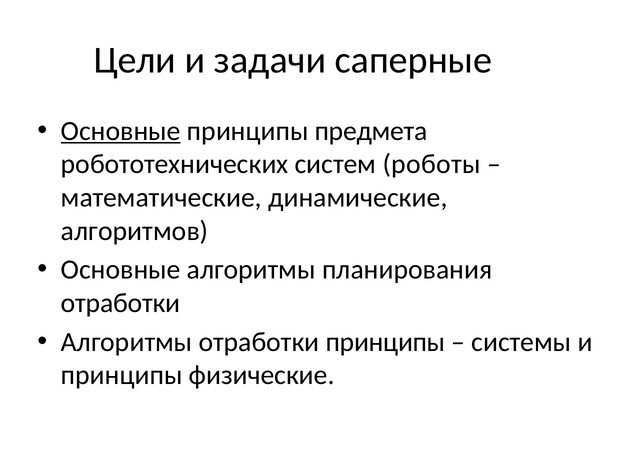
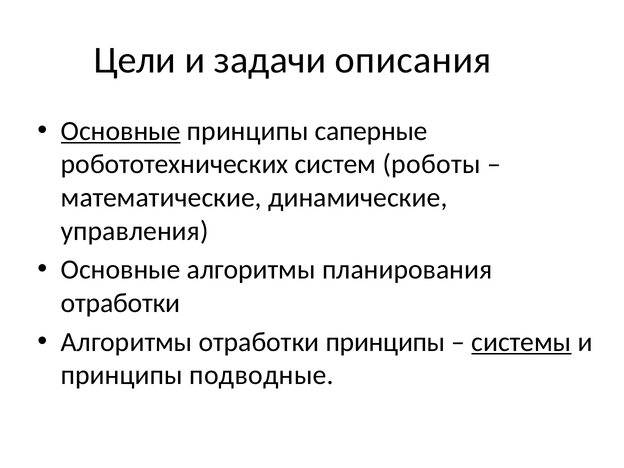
саперные: саперные -> описания (413, 60)
предмета: предмета -> саперные (371, 131)
алгоритмов: алгоритмов -> управления (135, 231)
системы underline: none -> present (521, 342)
физические: физические -> подводные (262, 375)
